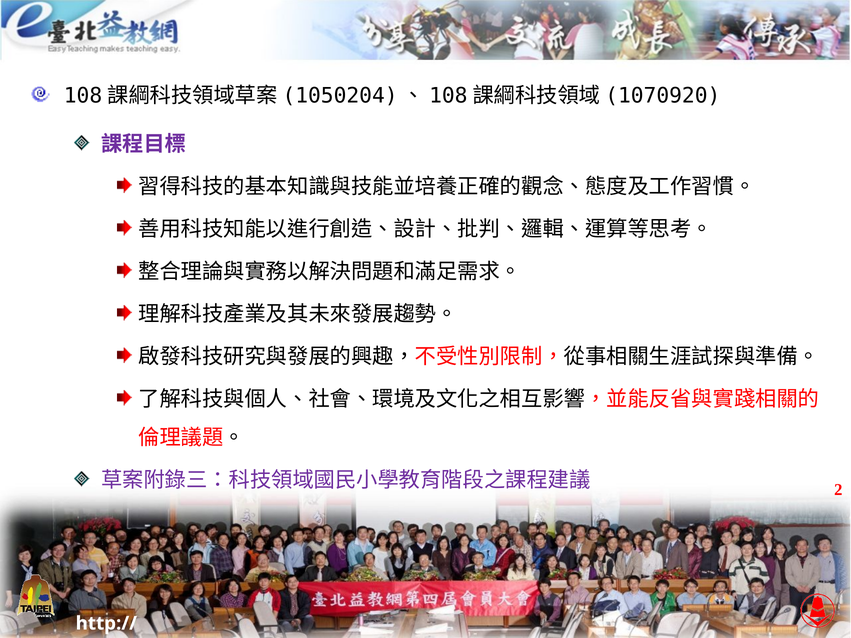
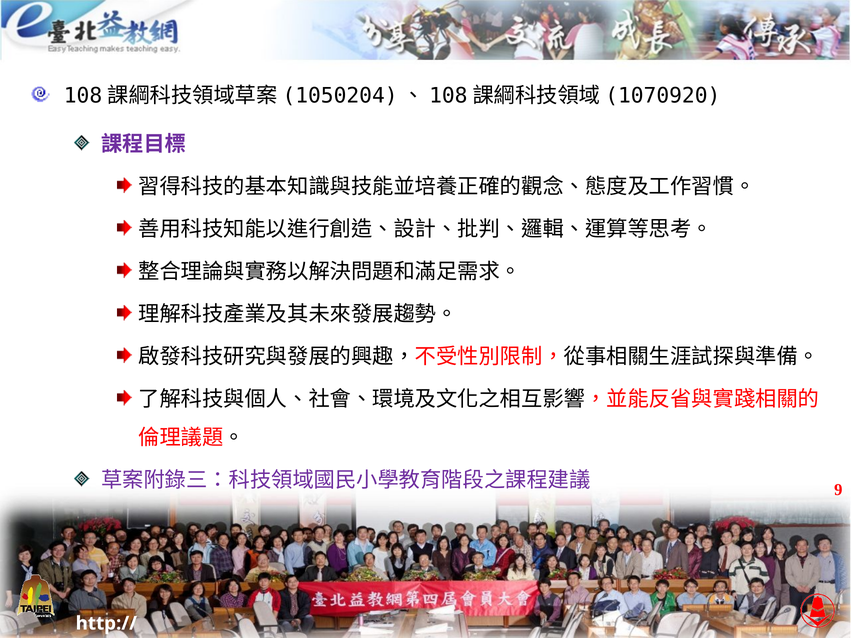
2: 2 -> 9 (838, 490)
